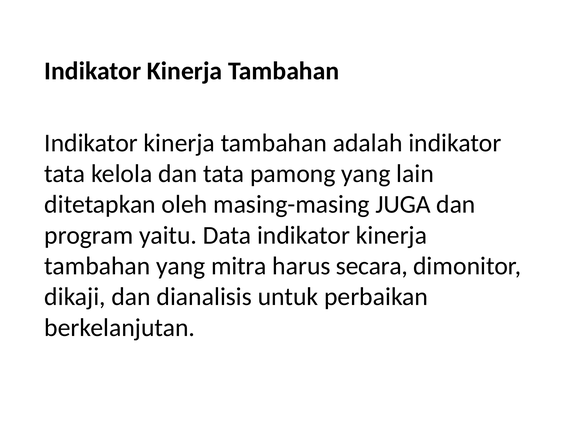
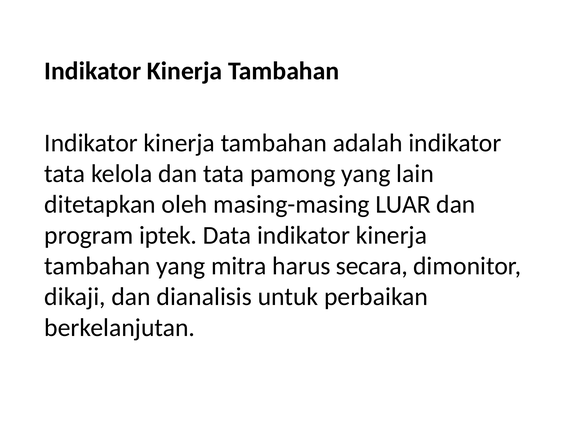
JUGA: JUGA -> LUAR (403, 205)
yaitu: yaitu -> iptek (168, 236)
